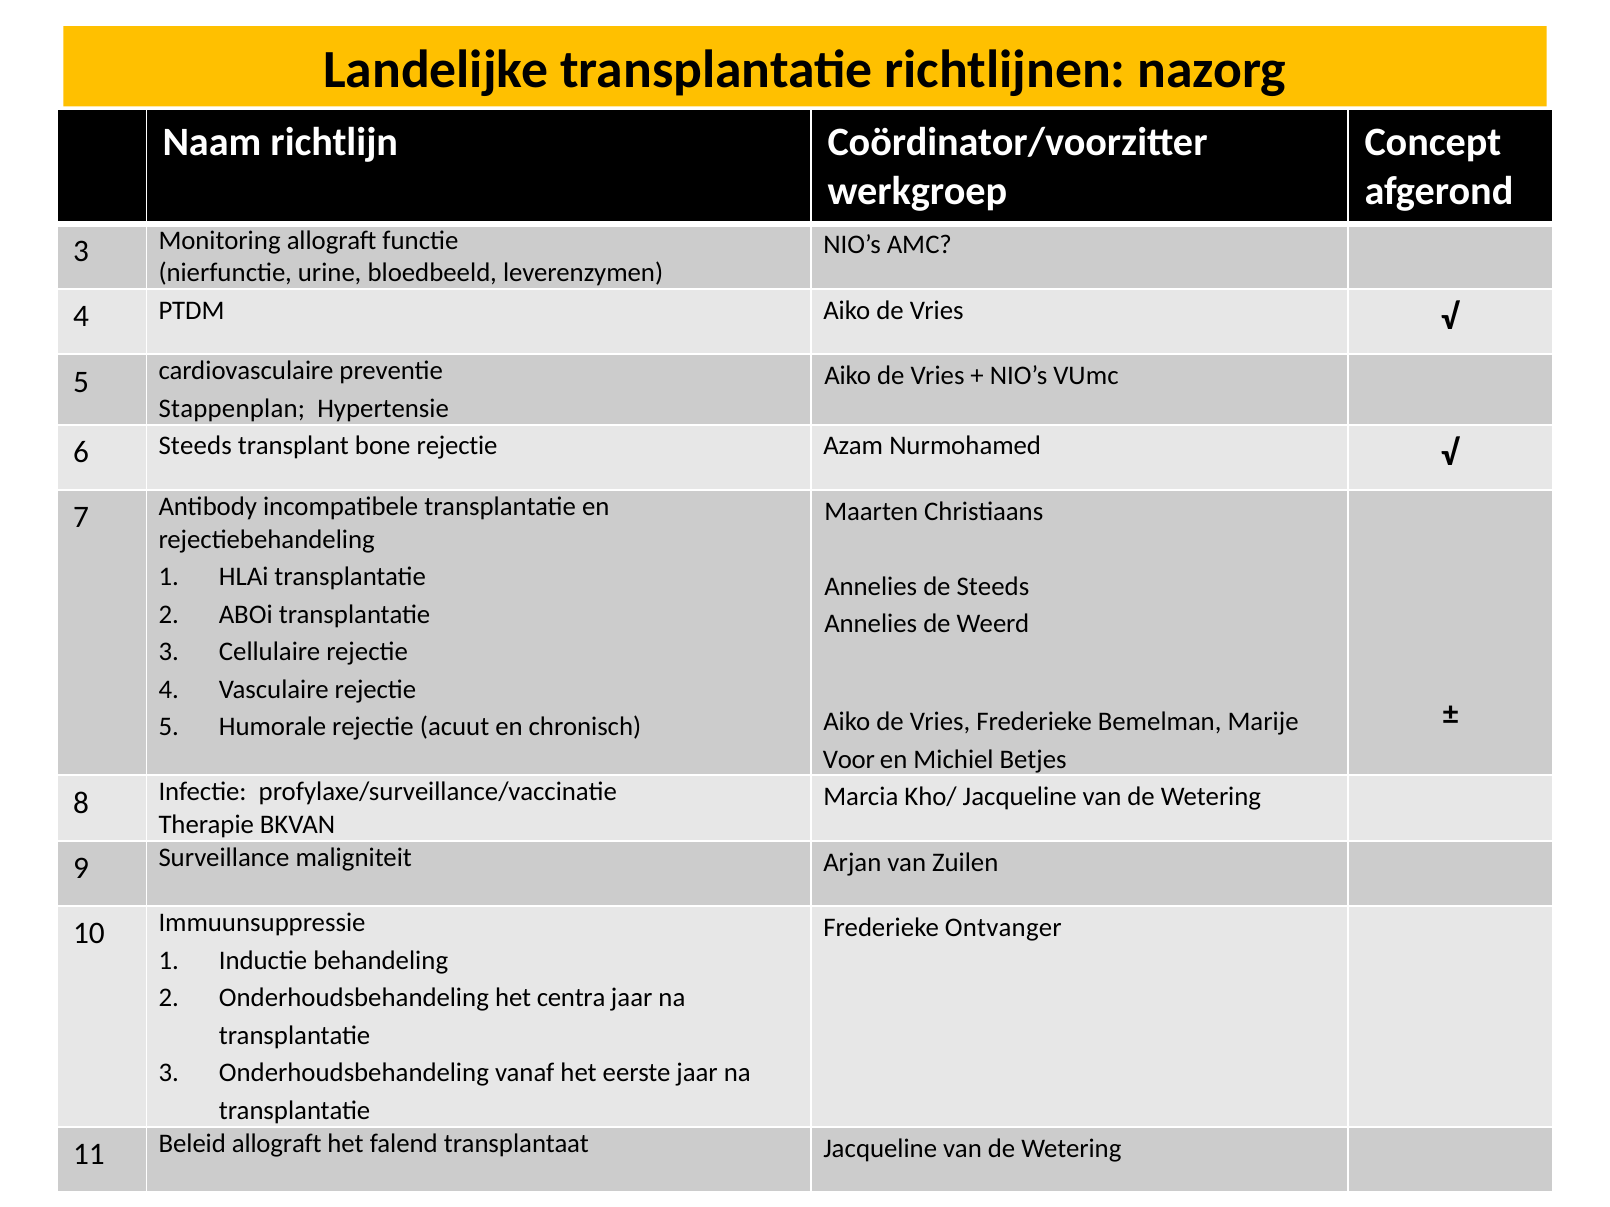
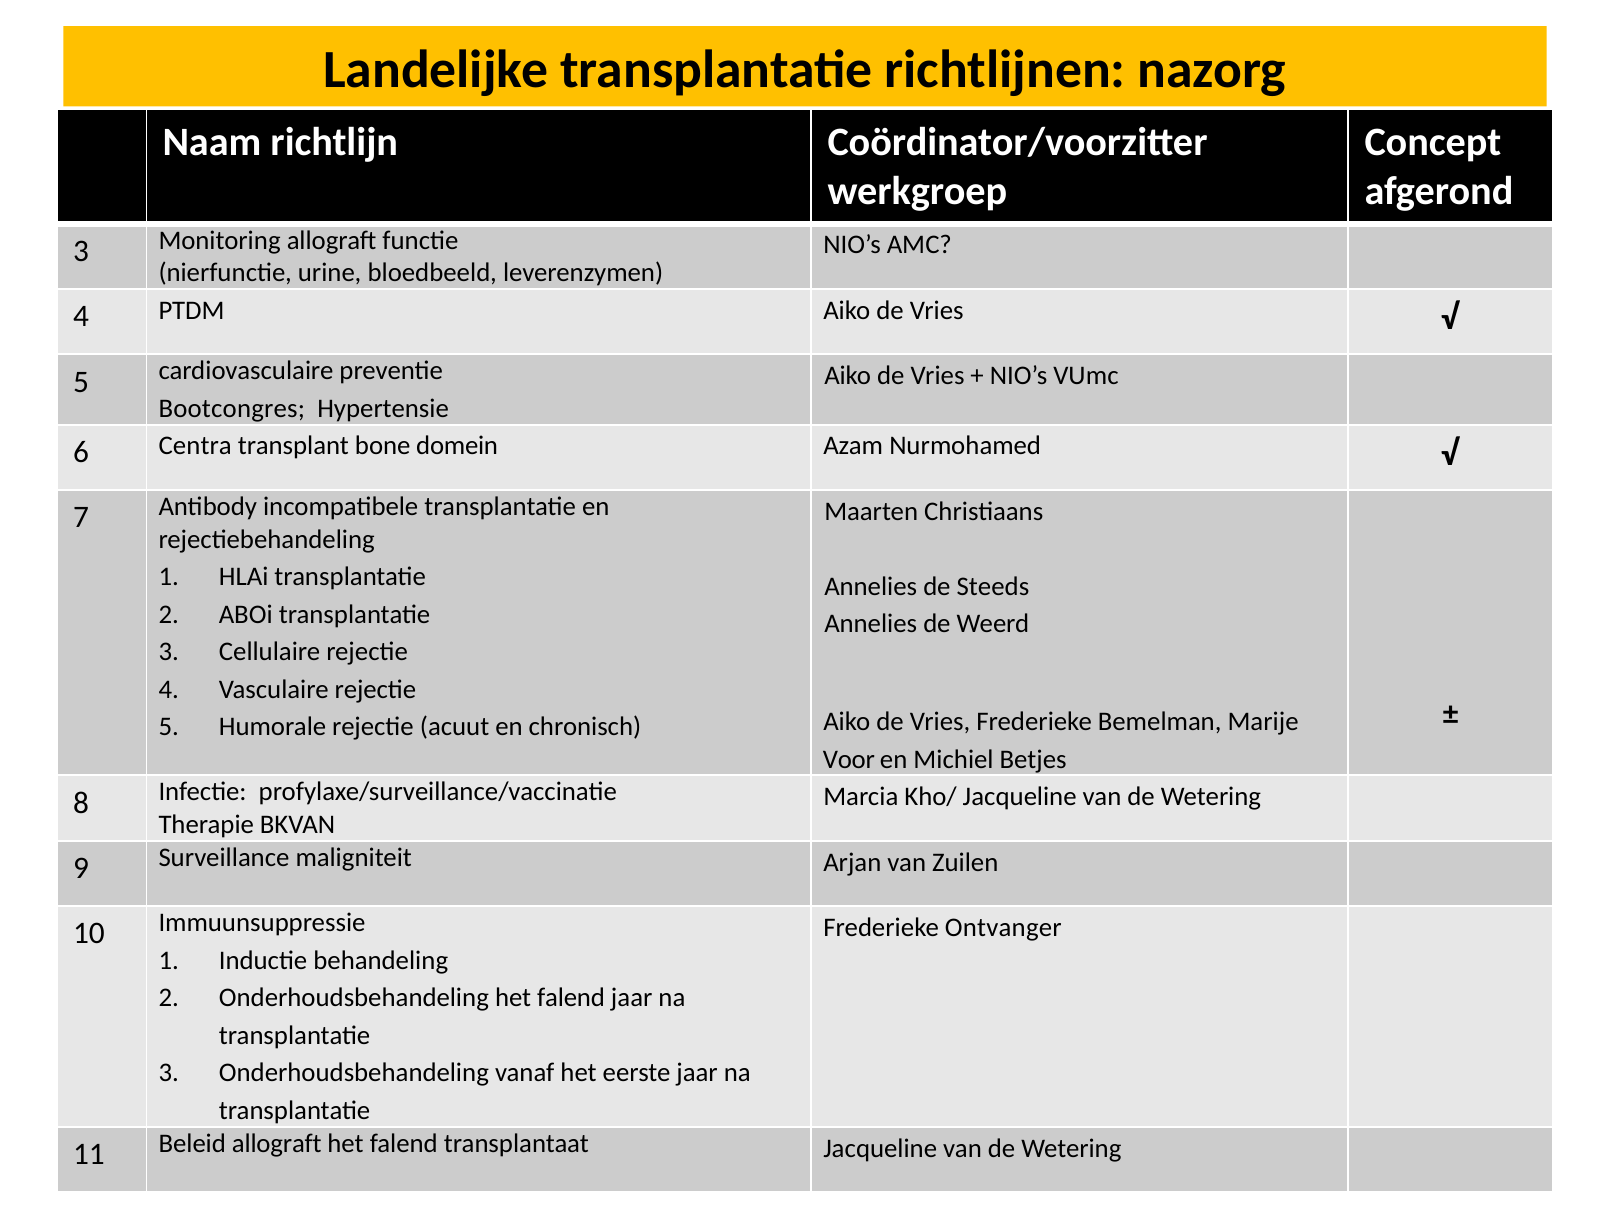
Stappenplan: Stappenplan -> Bootcongres (232, 409)
6 Steeds: Steeds -> Centra (195, 446)
bone rejectie: rejectie -> domein (457, 446)
Onderhoudsbehandeling het centra: centra -> falend (571, 998)
